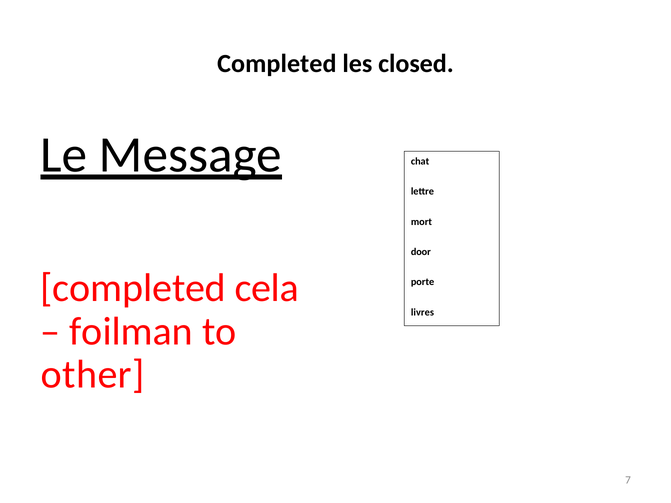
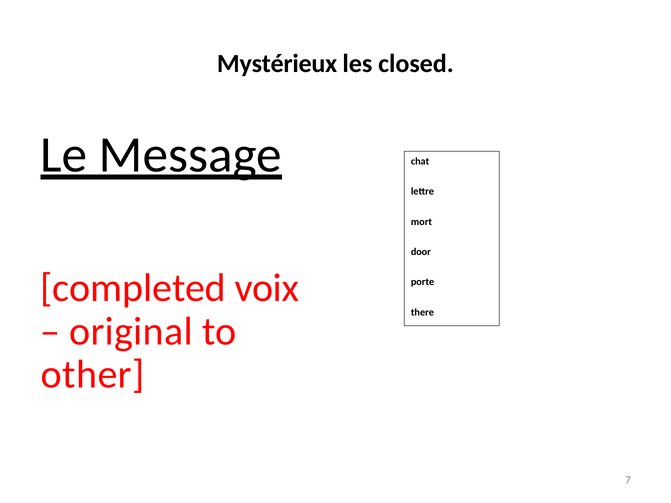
Completed: Completed -> Mystérieux (277, 64)
cela: cela -> voix (267, 288)
livres: livres -> there (422, 312)
foilman: foilman -> original (131, 332)
